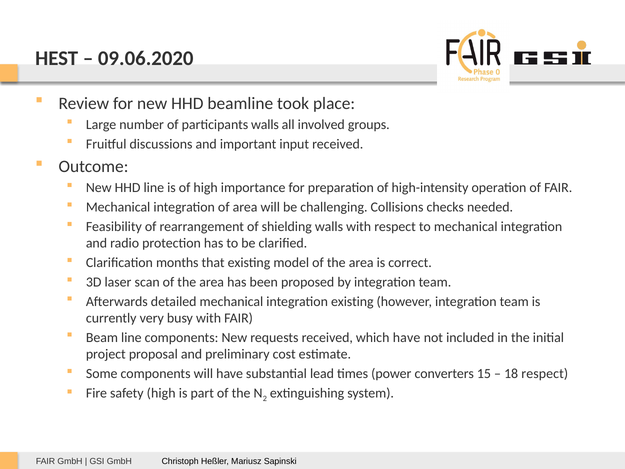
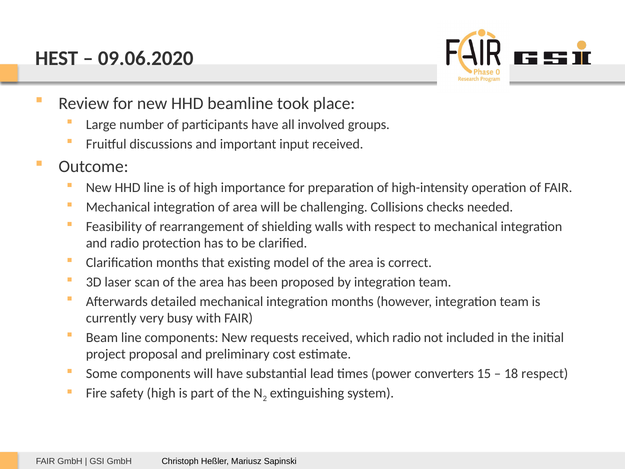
participants walls: walls -> have (265, 125)
integration existing: existing -> months (352, 301)
which have: have -> radio (407, 337)
